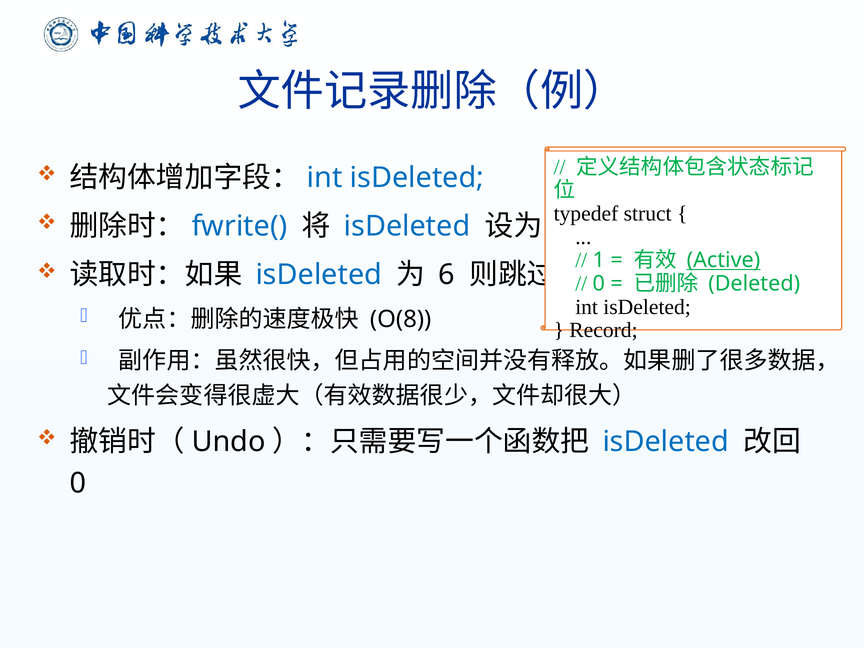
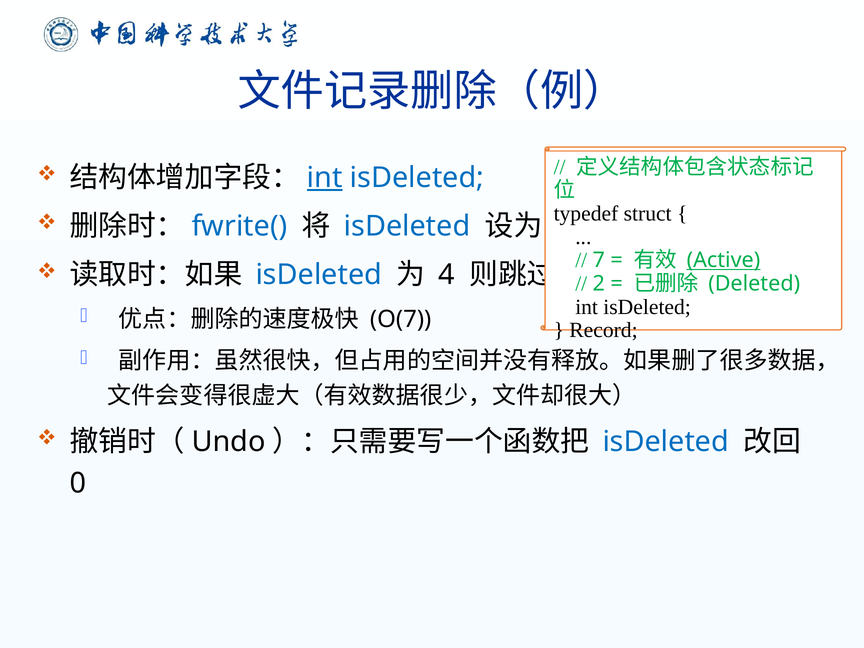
int underline: none -> present (325, 178)
1: 1 -> 7 (599, 260)
6: 6 -> 4 (447, 275)
0: 0 -> 2 (599, 284)
O(8: O(8 -> O(7 (401, 319)
